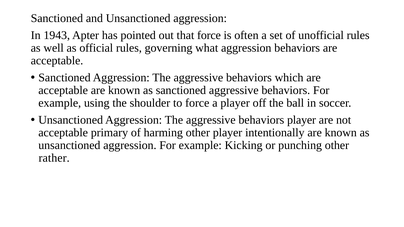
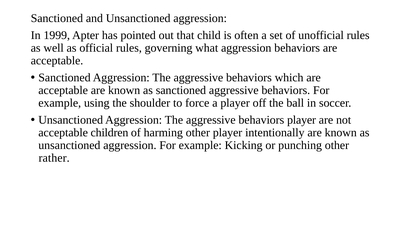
1943: 1943 -> 1999 (57, 35)
that force: force -> child (209, 35)
primary: primary -> children (110, 133)
